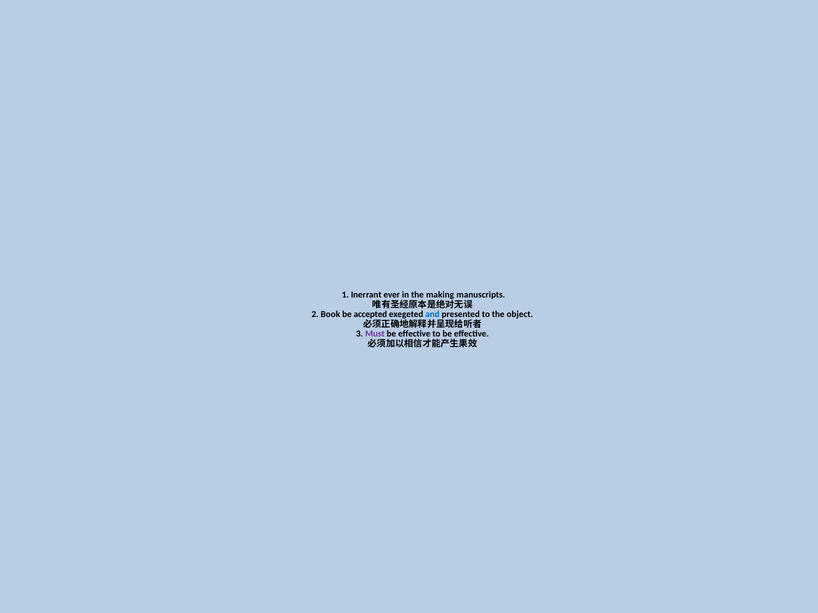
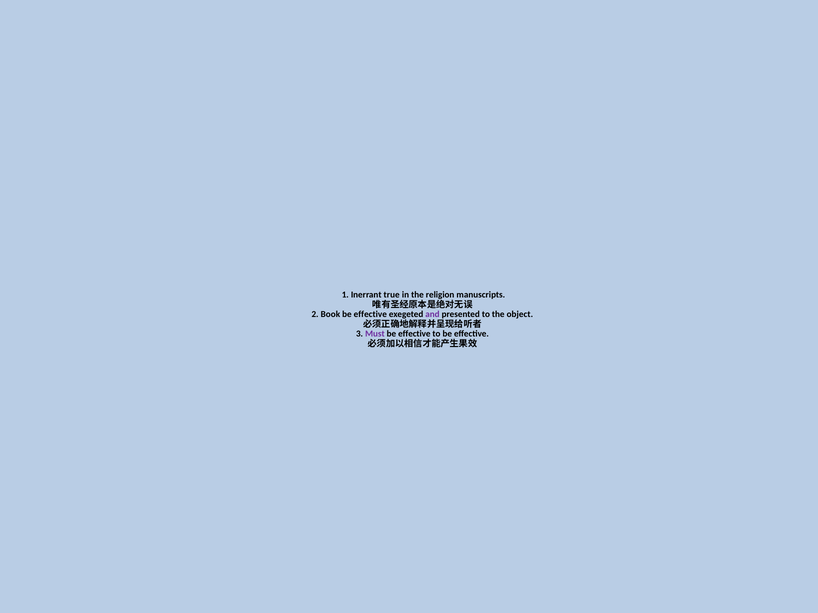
ever: ever -> true (392, 295)
making: making -> religion (440, 295)
accepted: accepted -> effective (370, 315)
and colour: blue -> purple (432, 315)
